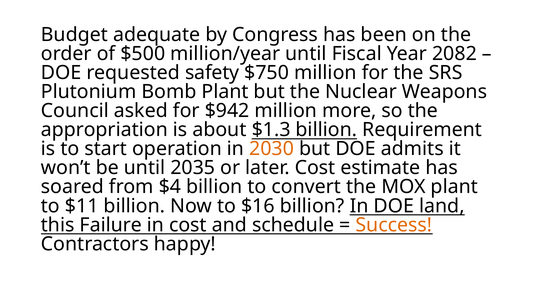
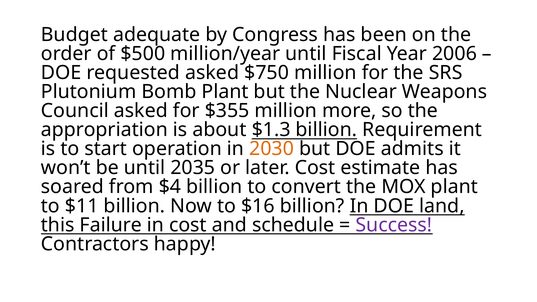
2082: 2082 -> 2006 (455, 54)
requested safety: safety -> asked (212, 73)
$942: $942 -> $355 (227, 111)
Success colour: orange -> purple (394, 225)
